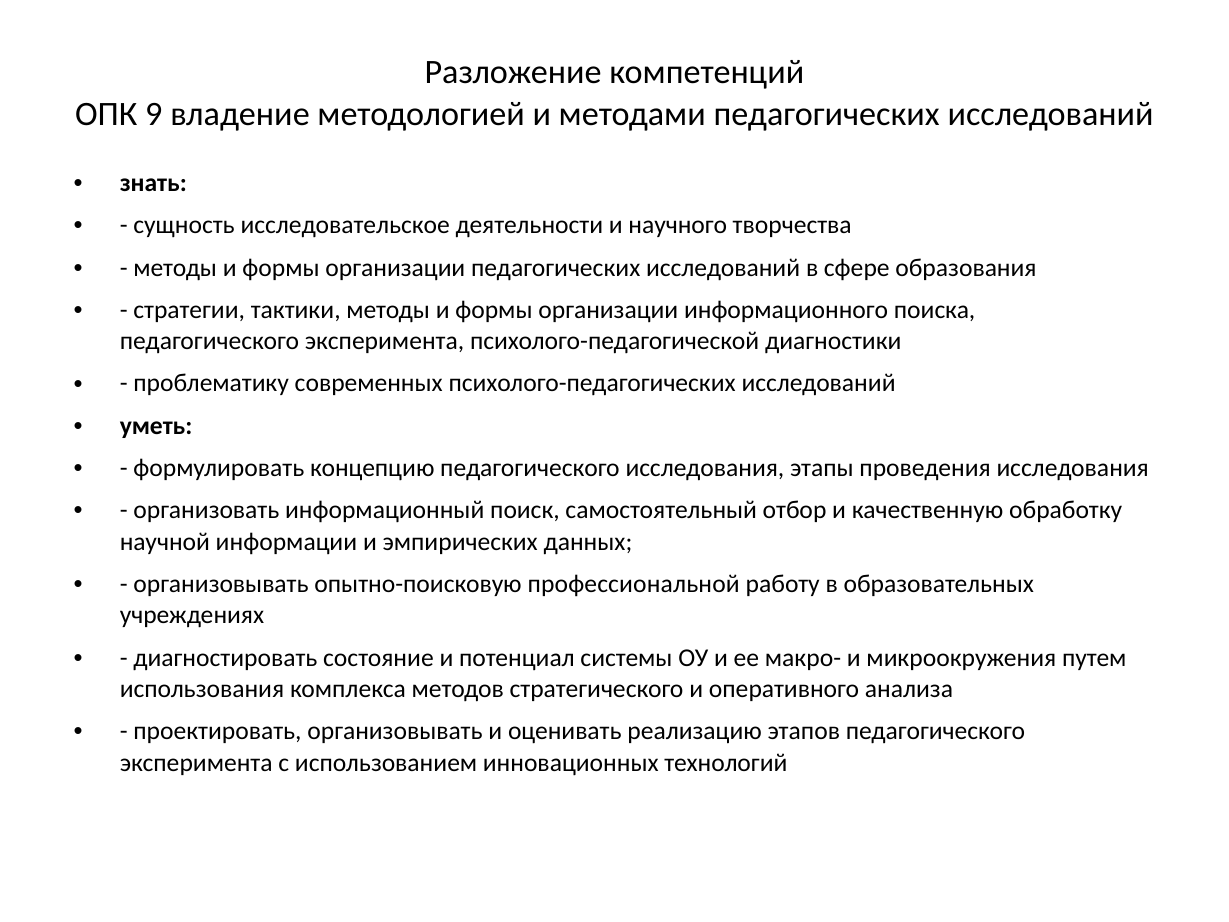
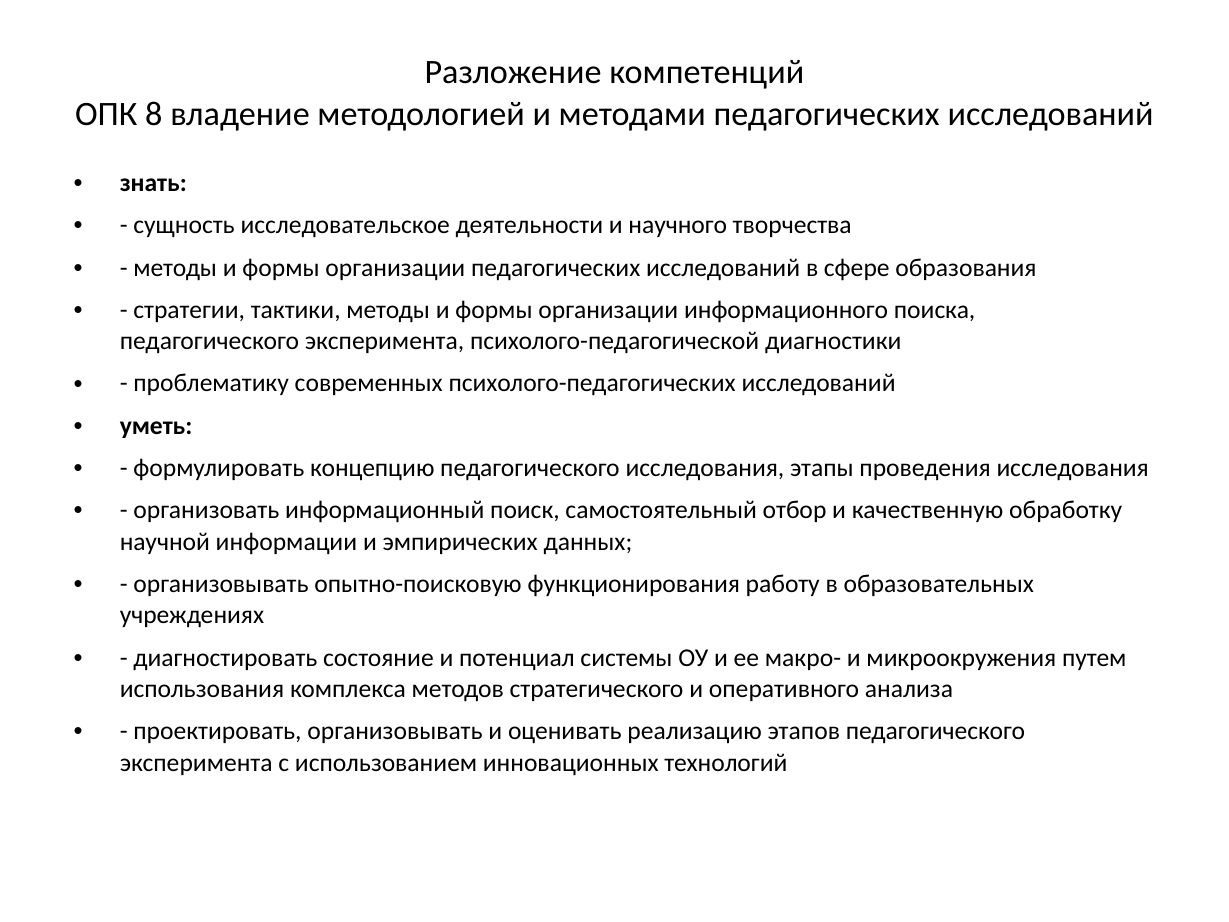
9: 9 -> 8 (154, 114)
профессиональной: профессиональной -> функционирования (634, 584)
